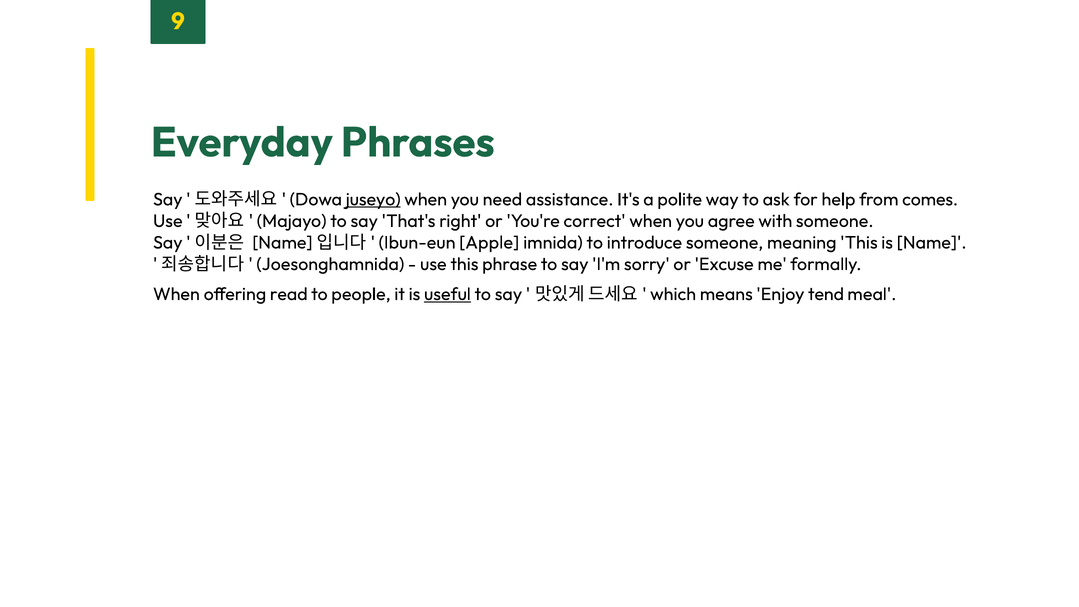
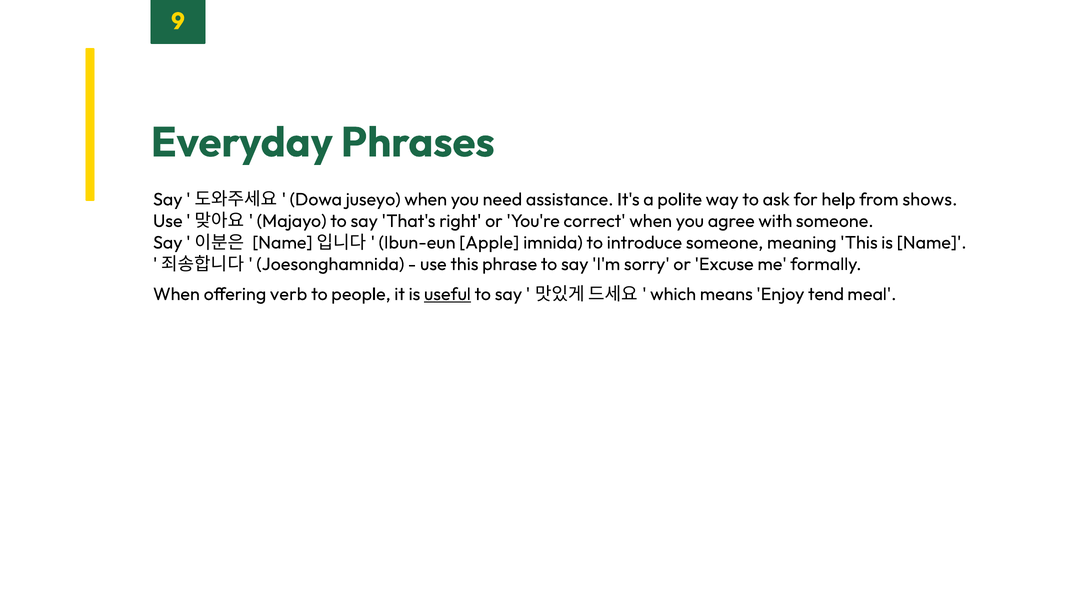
juseyo underline: present -> none (373, 199)
comes: comes -> shows (930, 199)
read: read -> verb (289, 294)
